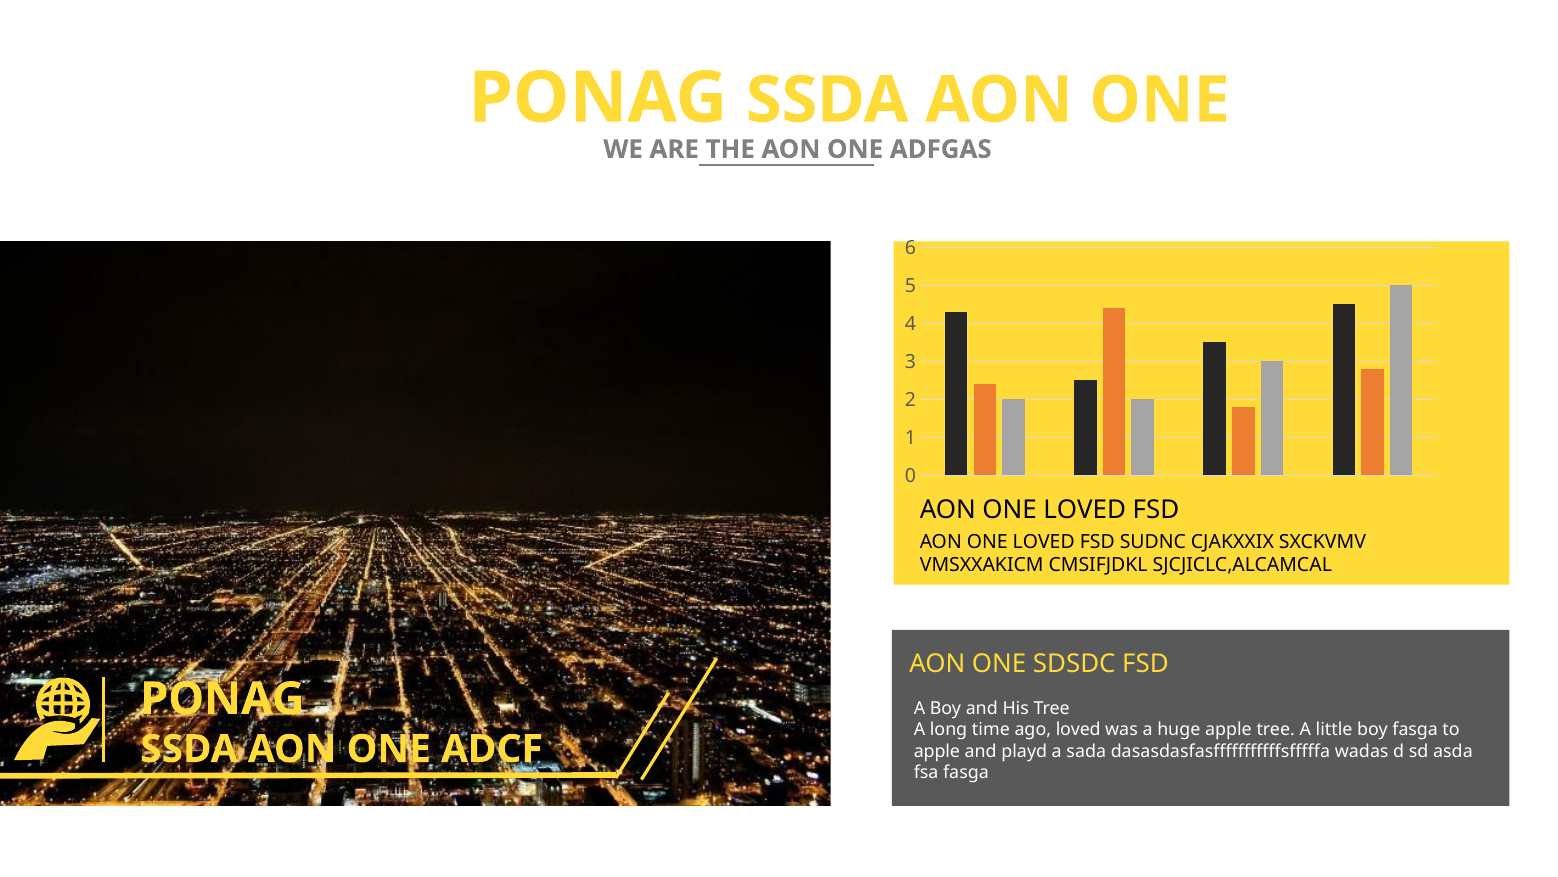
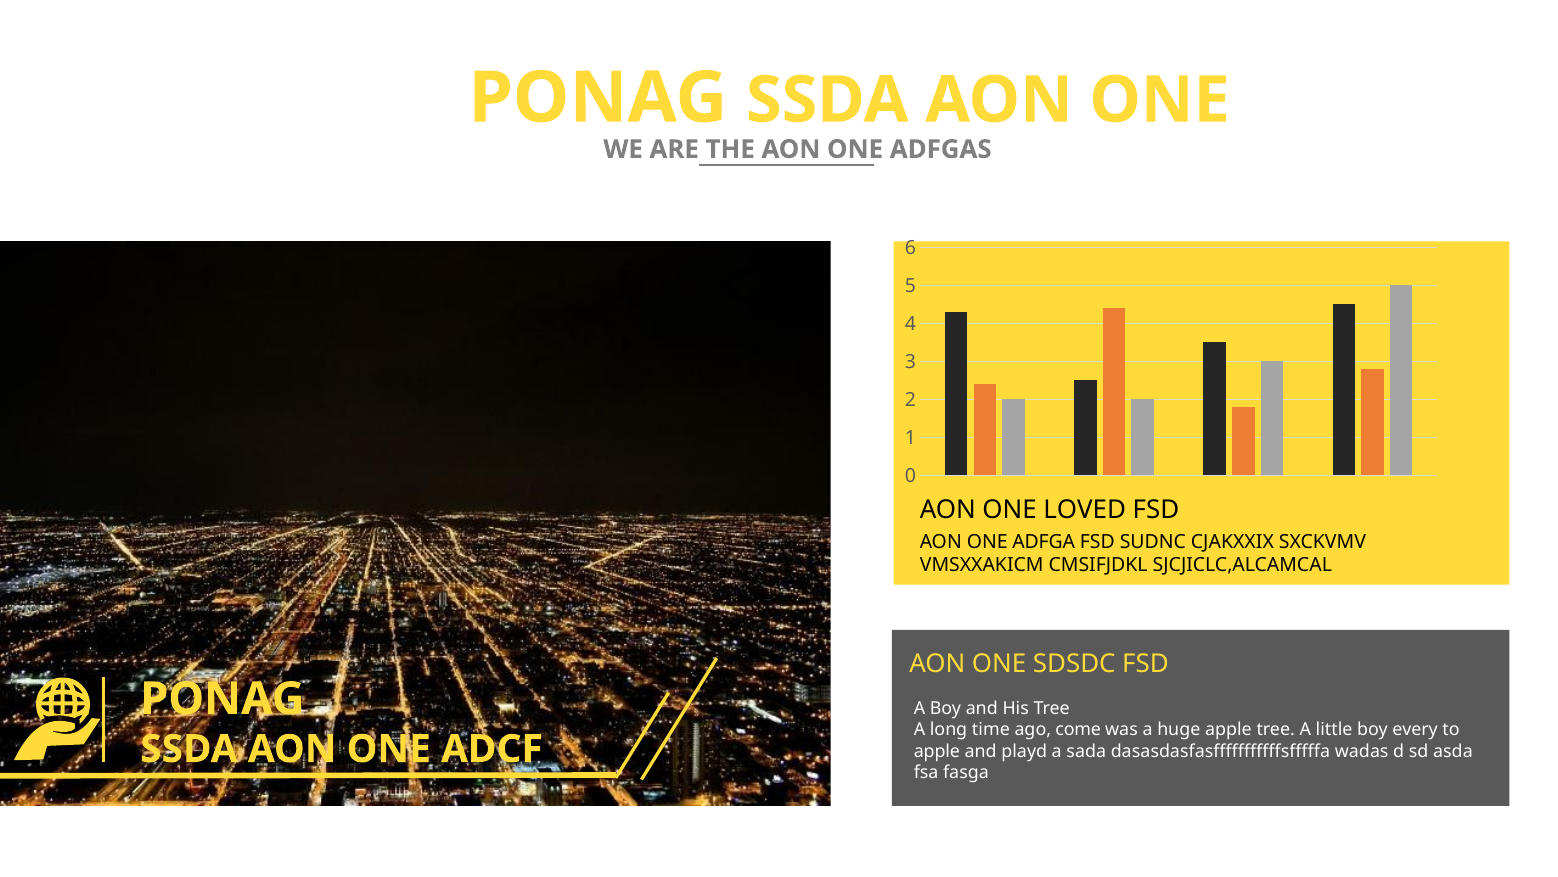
LOVED: LOVED -> ADFGA (1044, 542)
ago loved: loved -> come (1078, 730)
boy fasga: fasga -> every (1415, 730)
